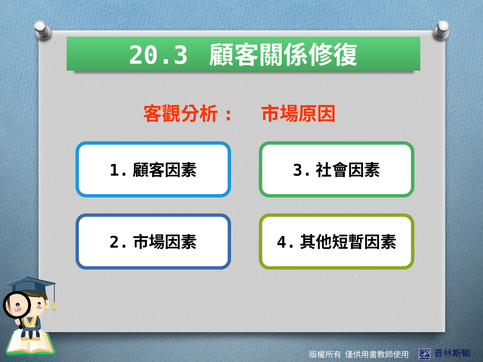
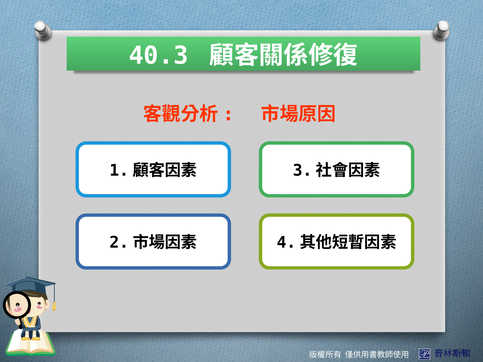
20.3: 20.3 -> 40.3 (159, 56)
